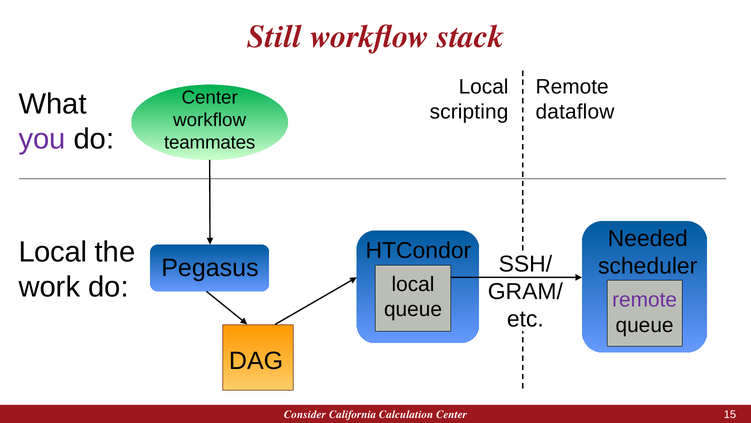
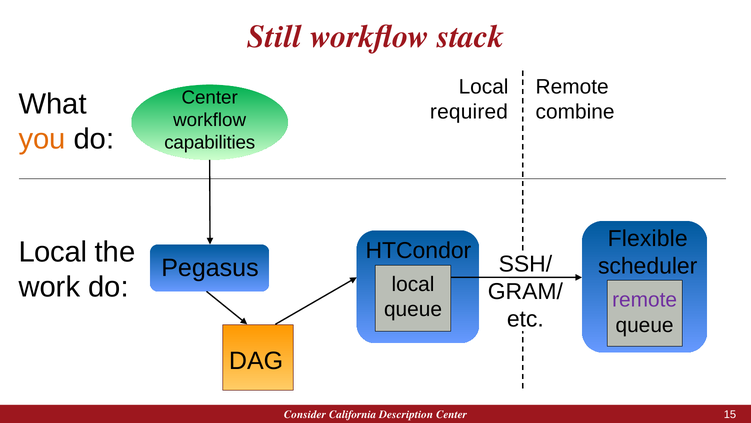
scripting: scripting -> required (469, 112)
dataflow: dataflow -> combine (575, 112)
you colour: purple -> orange (42, 139)
teammates: teammates -> capabilities (210, 143)
Needed: Needed -> Flexible (648, 238)
Calculation: Calculation -> Description (406, 414)
